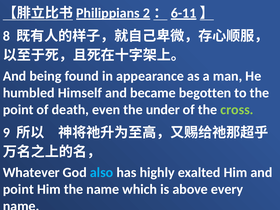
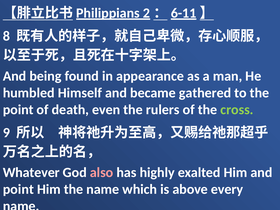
begotten: begotten -> gathered (205, 93)
under: under -> rulers (163, 110)
also colour: light blue -> pink (102, 172)
